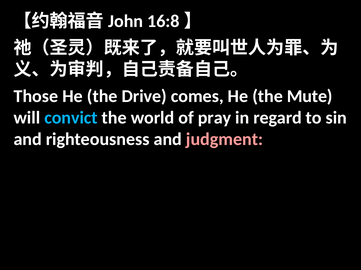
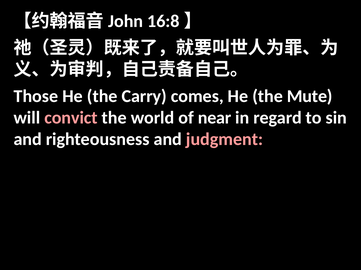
Drive: Drive -> Carry (144, 96)
convict colour: light blue -> pink (71, 118)
pray: pray -> near (215, 118)
